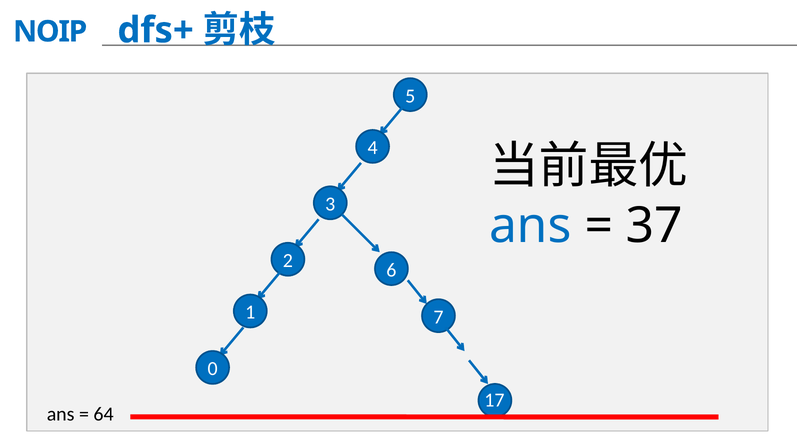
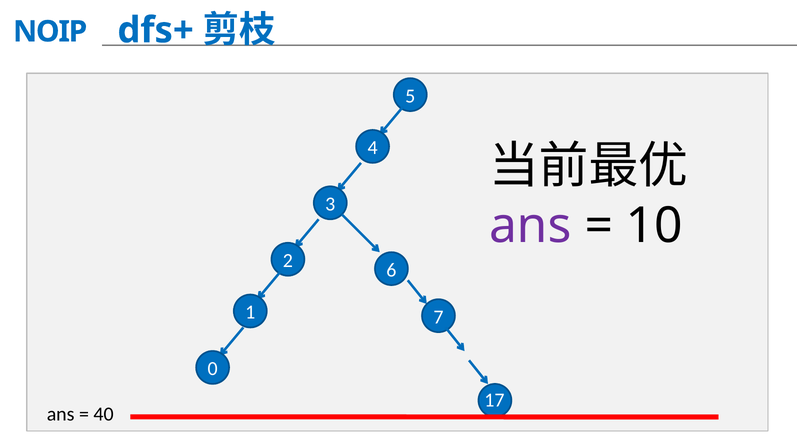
ans colour: blue -> purple (530, 226)
37: 37 -> 10 (654, 226)
64: 64 -> 40 (104, 414)
